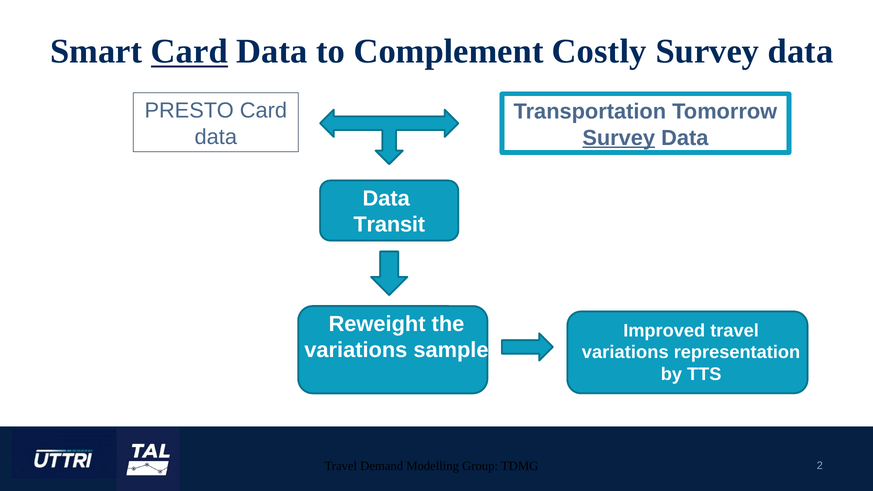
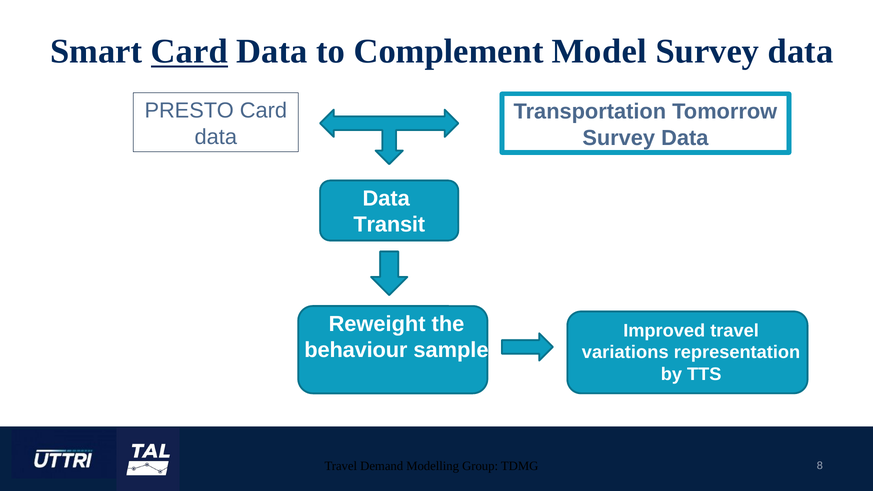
Costly: Costly -> Model (599, 52)
Survey underline: present -> none (619, 138)
variations: variations -> behaviour (356, 350)
2: 2 -> 8 (820, 466)
